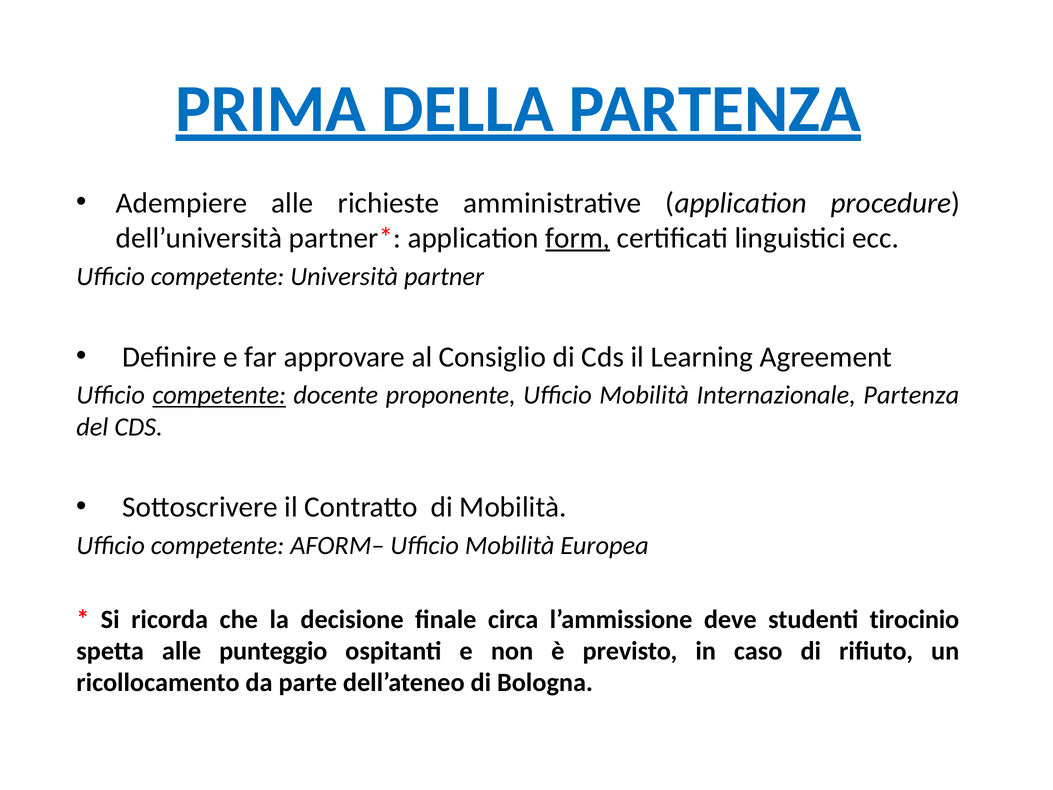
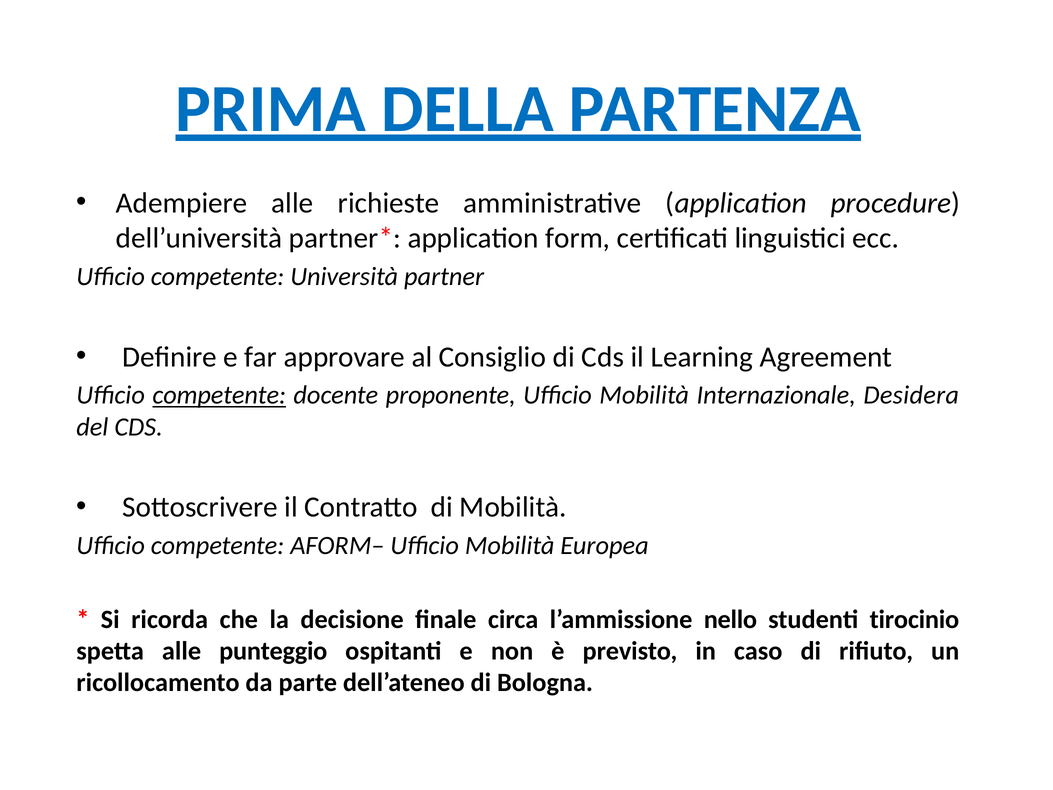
form underline: present -> none (578, 238)
Internazionale Partenza: Partenza -> Desidera (911, 395)
deve: deve -> nello (730, 619)
